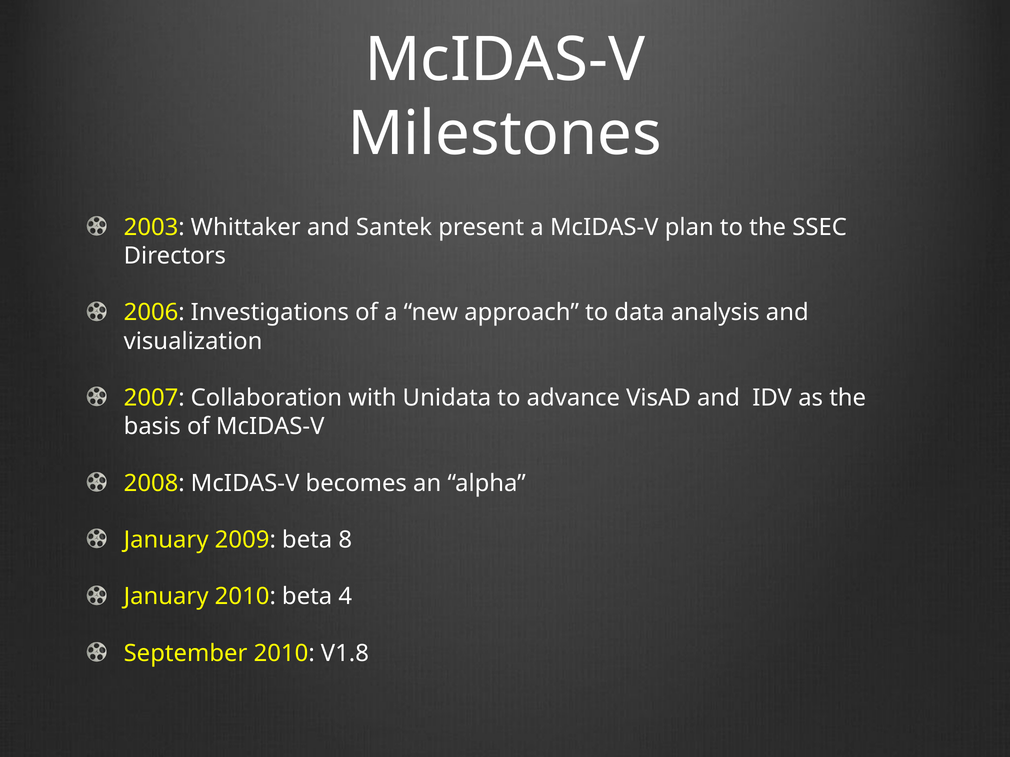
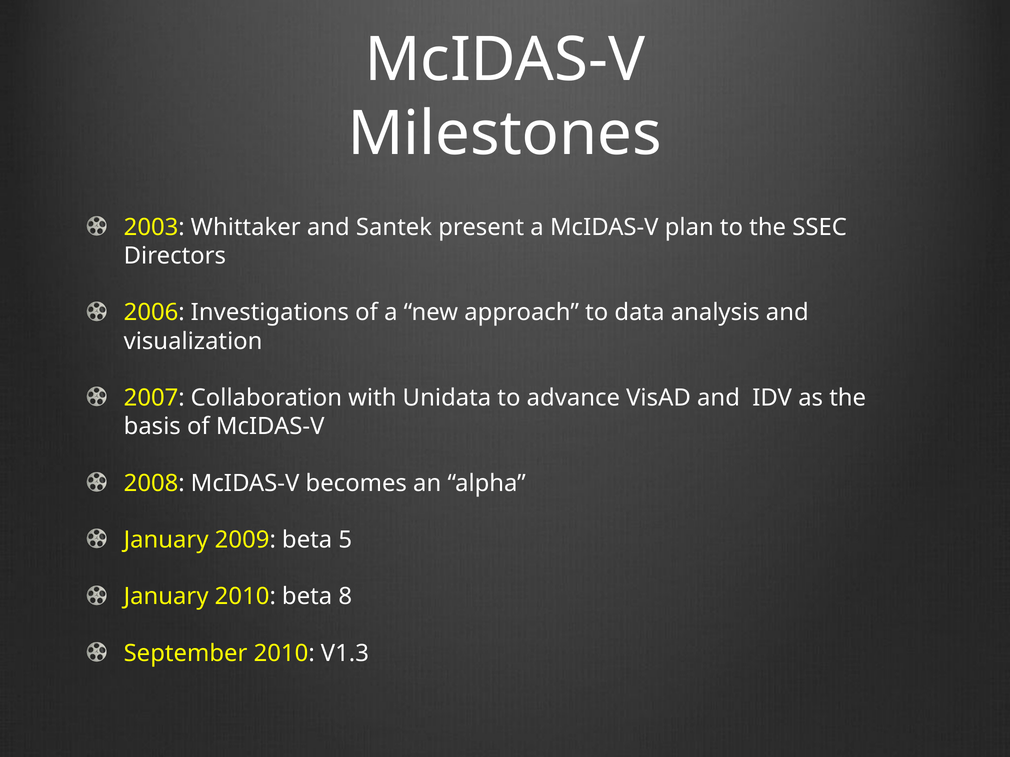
8: 8 -> 5 (345, 540)
4: 4 -> 8 (345, 597)
V1.8: V1.8 -> V1.3 (345, 654)
